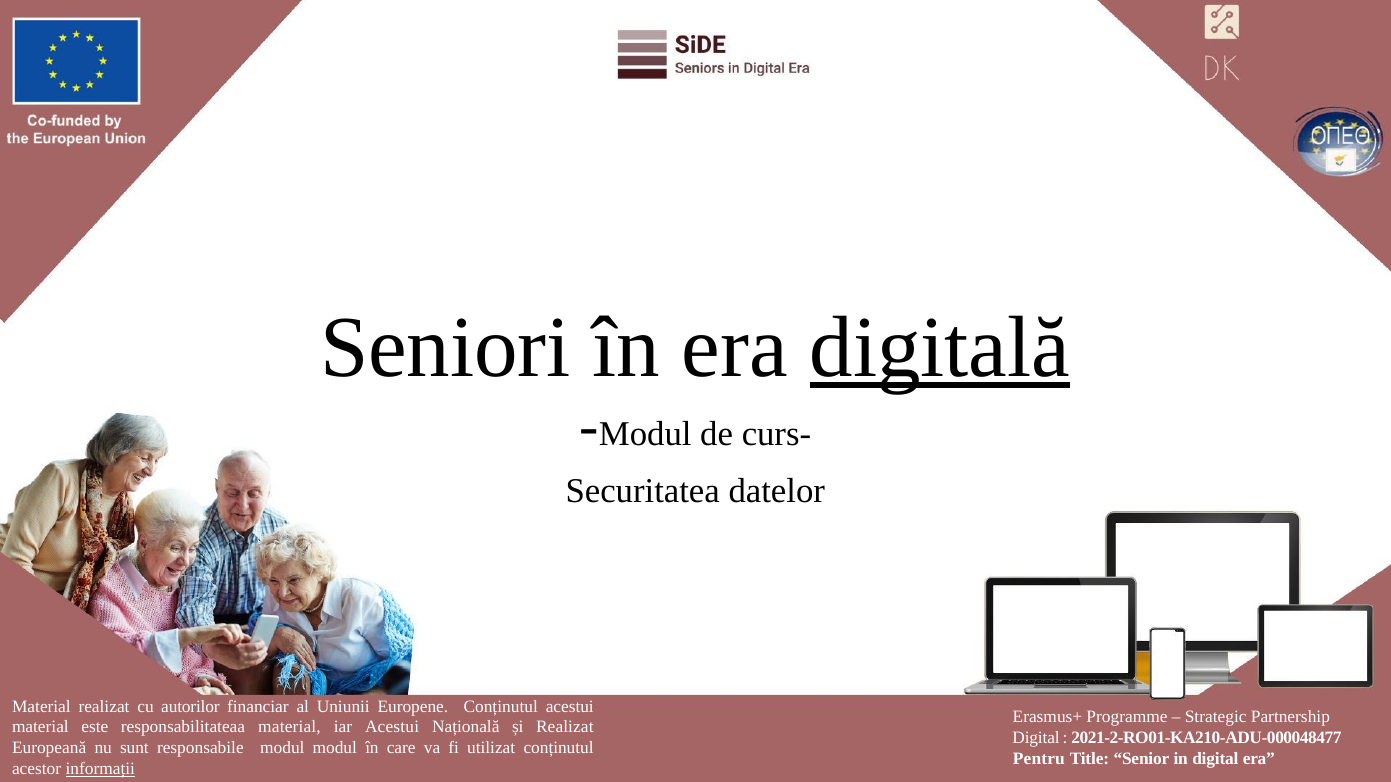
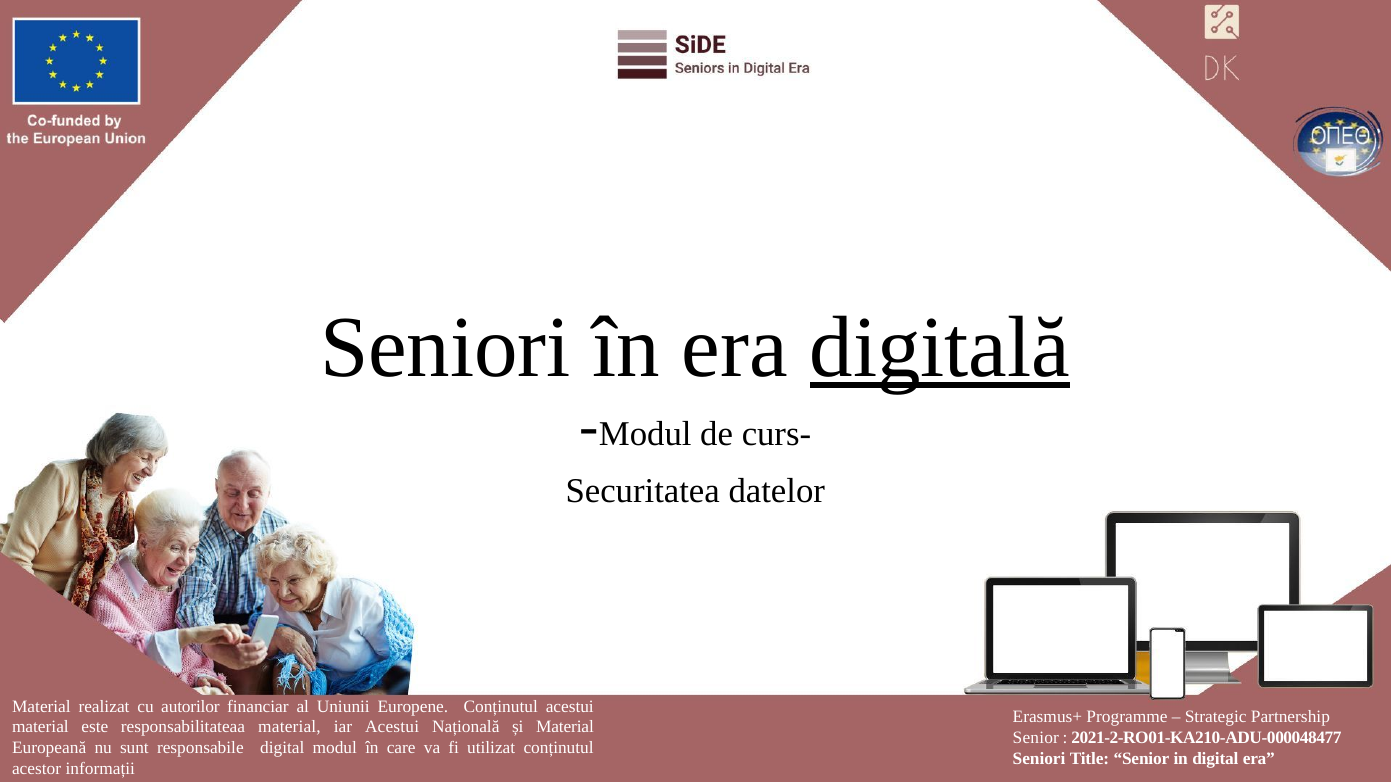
și Realizat: Realizat -> Material (565, 728)
Digital: Digital -> Senior (1036, 738)
responsabile modul: modul -> digital (282, 749)
Pentru: Pentru -> Seniori (1039, 759)
informații underline: present -> none (100, 769)
